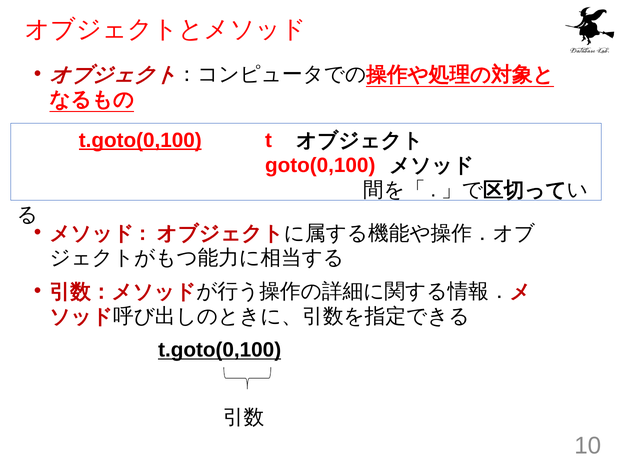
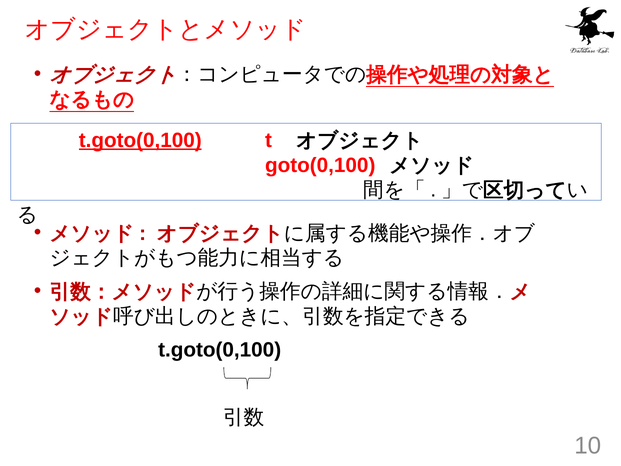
t.goto(0,100 underline: present -> none (220, 350)
